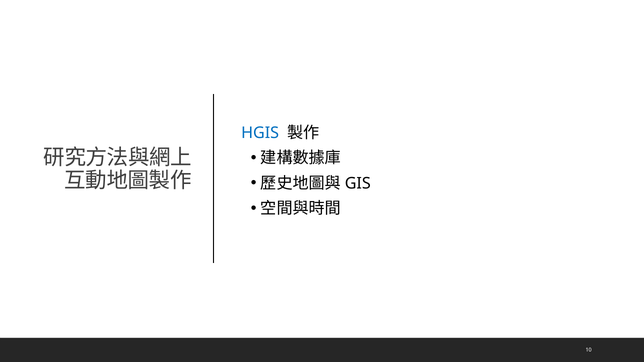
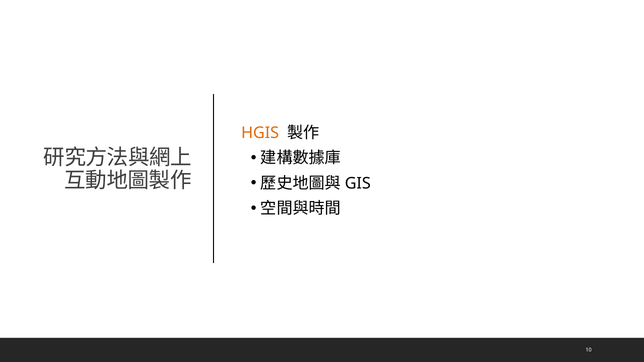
HGIS colour: blue -> orange (260, 133)
